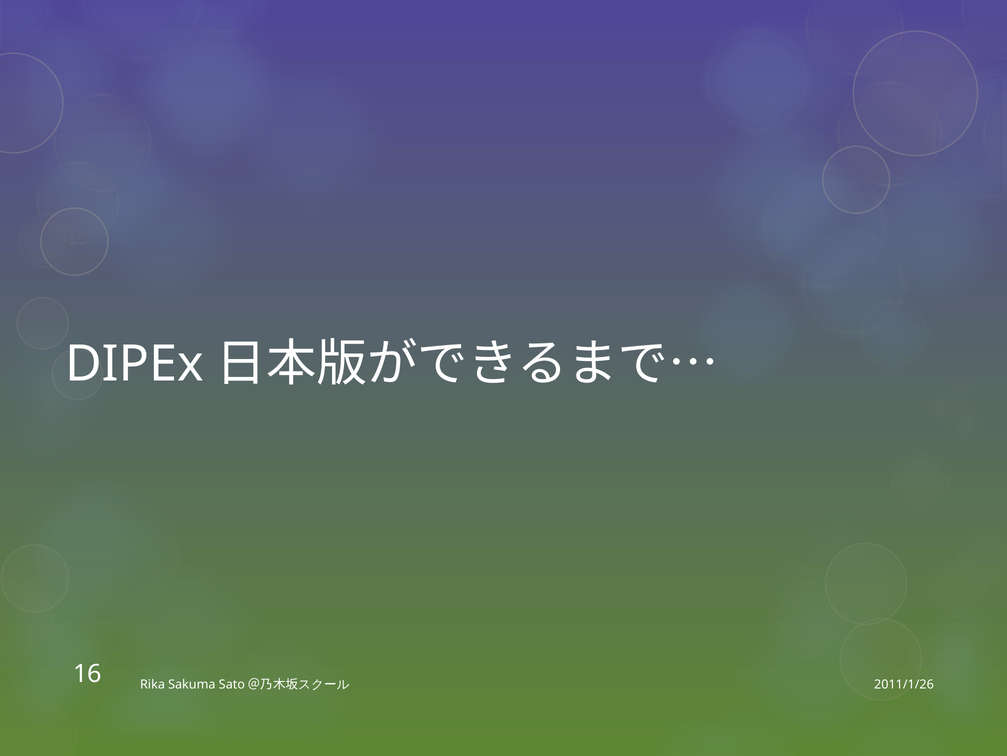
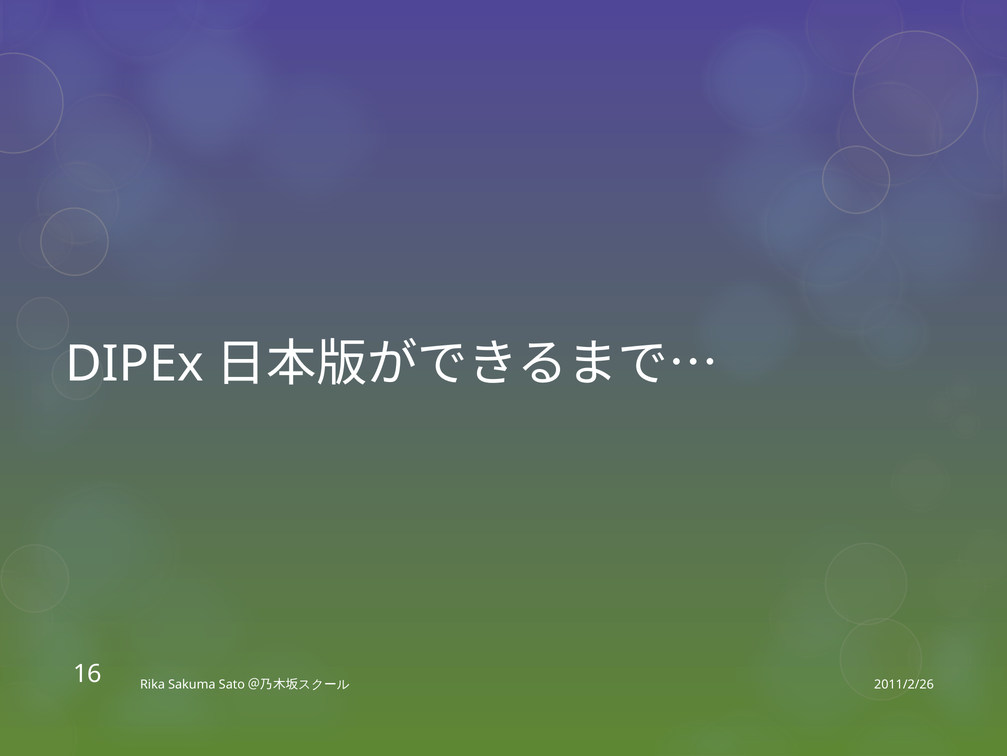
2011/1/26: 2011/1/26 -> 2011/2/26 (904, 684)
